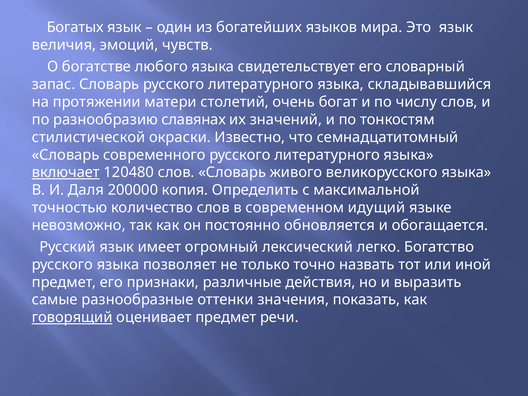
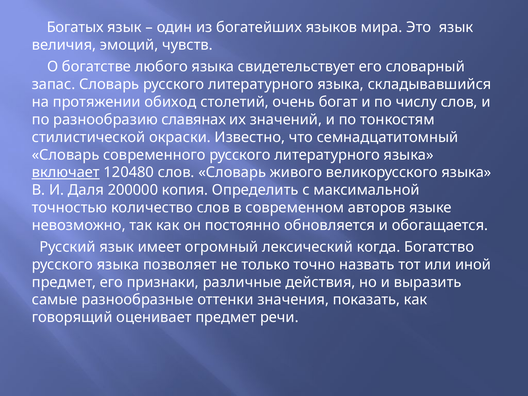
матери: матери -> обиход (171, 102)
идущий: идущий -> авторов (377, 208)
легко: легко -> когда (379, 247)
говорящий underline: present -> none (72, 317)
